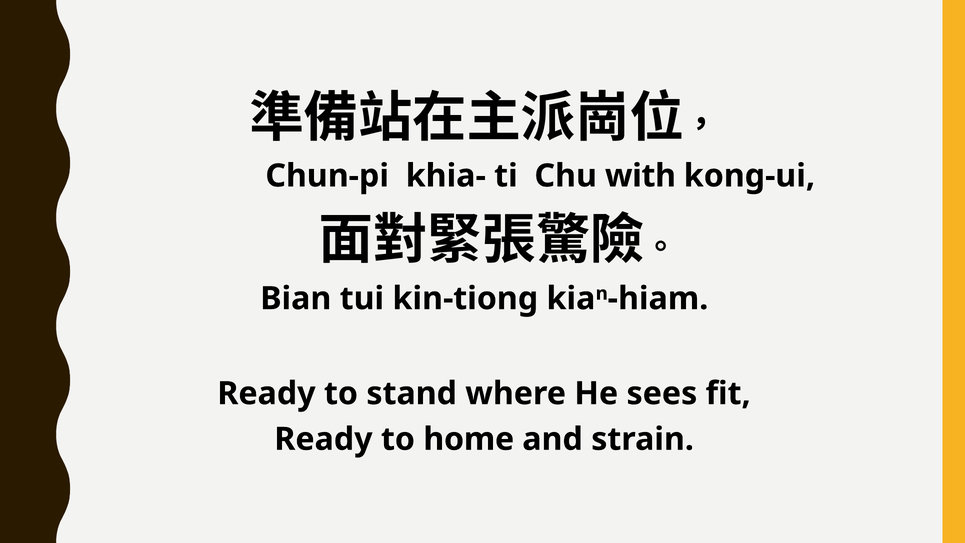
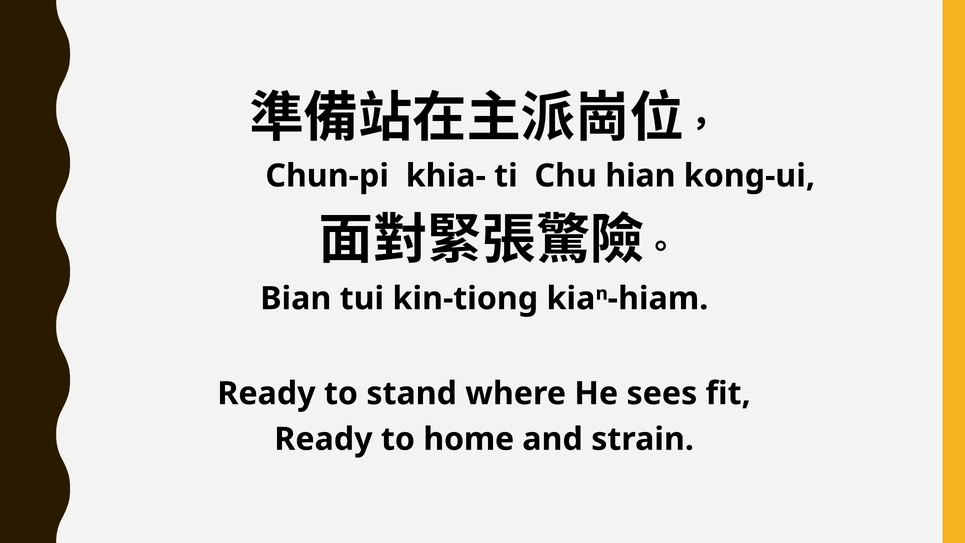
with: with -> hian (640, 176)
